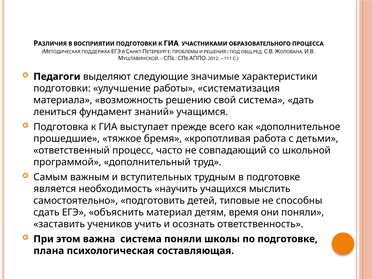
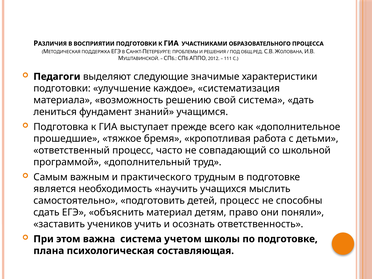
работы: работы -> каждое (174, 88)
вступительных: вступительных -> практического (156, 177)
детей типовые: типовые -> процесс (240, 201)
время: время -> право (244, 212)
система поняли: поняли -> учетом (183, 239)
